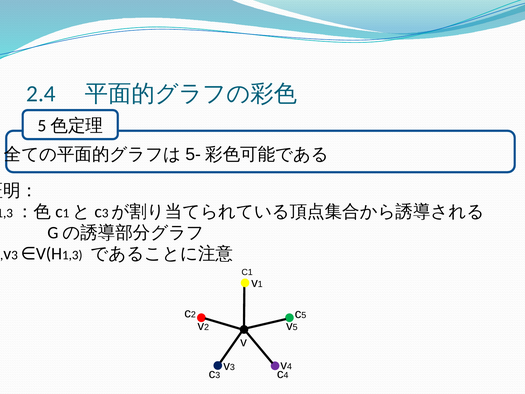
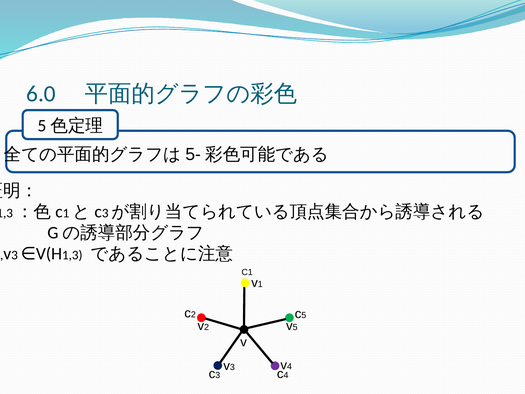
2.4: 2.4 -> 6.0 (41, 94)
